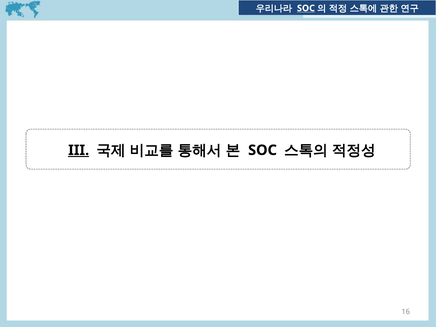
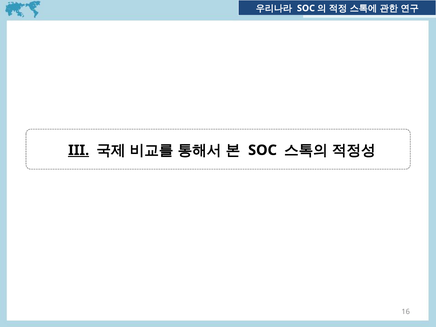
SOC underline: present -> none (306, 8)
